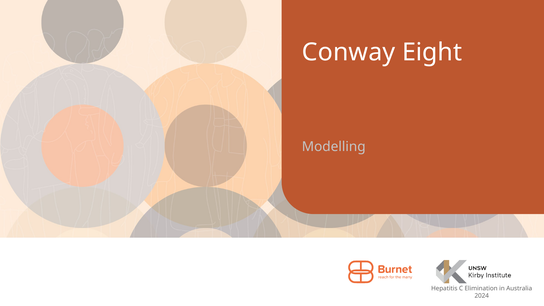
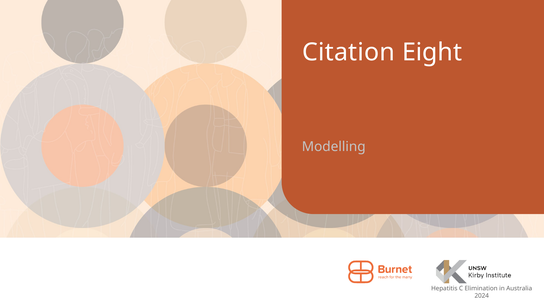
Conway: Conway -> Citation (349, 52)
